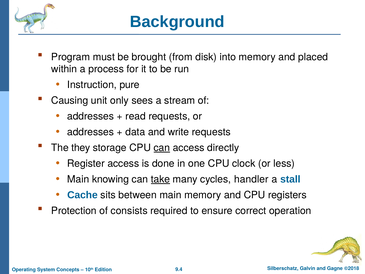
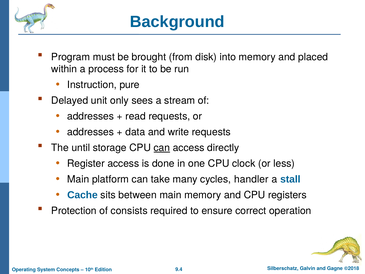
Causing: Causing -> Delayed (70, 100)
they: they -> until (81, 148)
knowing: knowing -> platform (110, 179)
take underline: present -> none (160, 179)
